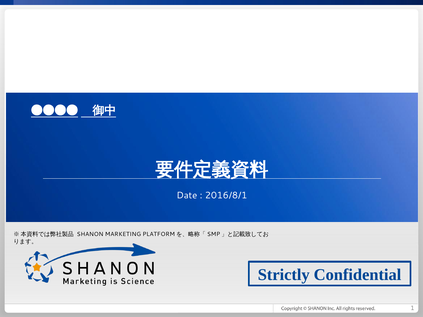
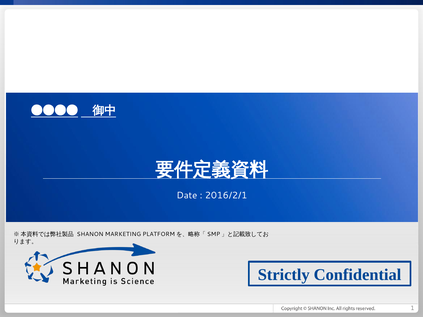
2016/8/1: 2016/8/1 -> 2016/2/1 (226, 196)
